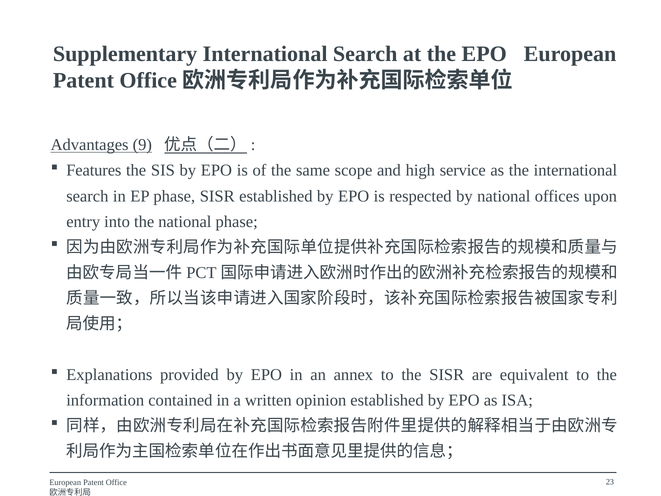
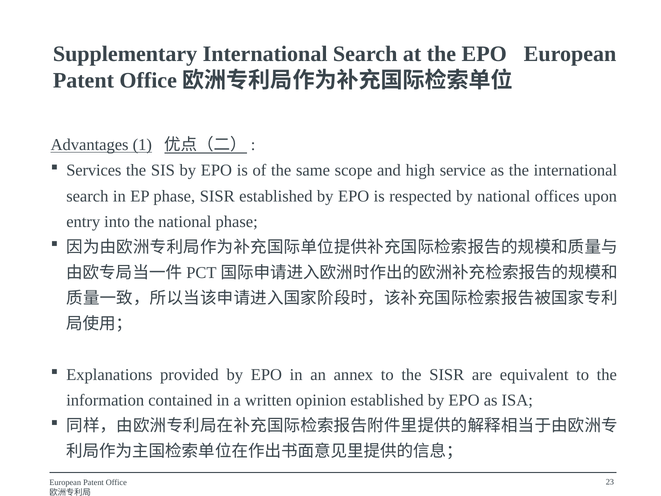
9: 9 -> 1 (142, 145)
Features: Features -> Services (94, 170)
